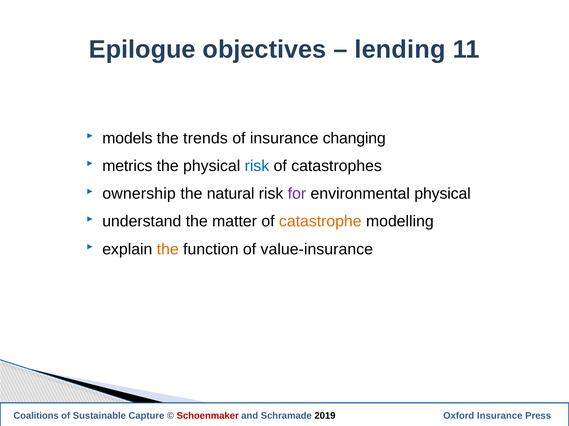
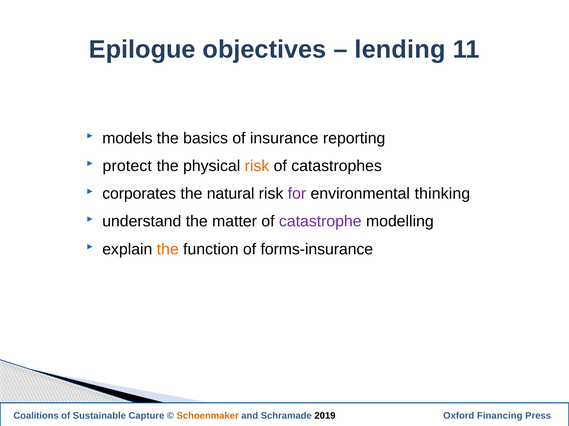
trends: trends -> basics (206, 138)
changing: changing -> reporting (354, 138)
metrics: metrics -> protect (127, 166)
risk colour: blue -> orange (257, 166)
ownership: ownership -> corporates (139, 194)
environmental physical: physical -> thinking (442, 194)
catastrophe colour: orange -> purple (320, 222)
value-insurance: value-insurance -> forms-insurance (317, 250)
Schoenmaker colour: red -> orange (208, 416)
Oxford Insurance: Insurance -> Financing (500, 416)
